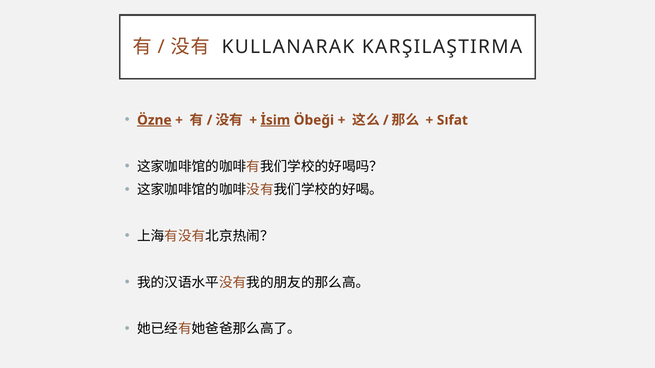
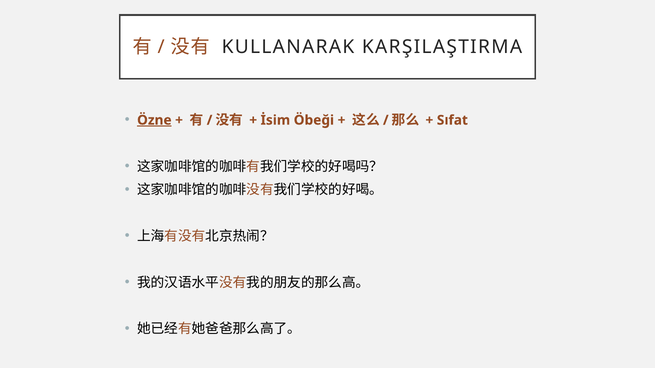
İsim underline: present -> none (275, 120)
